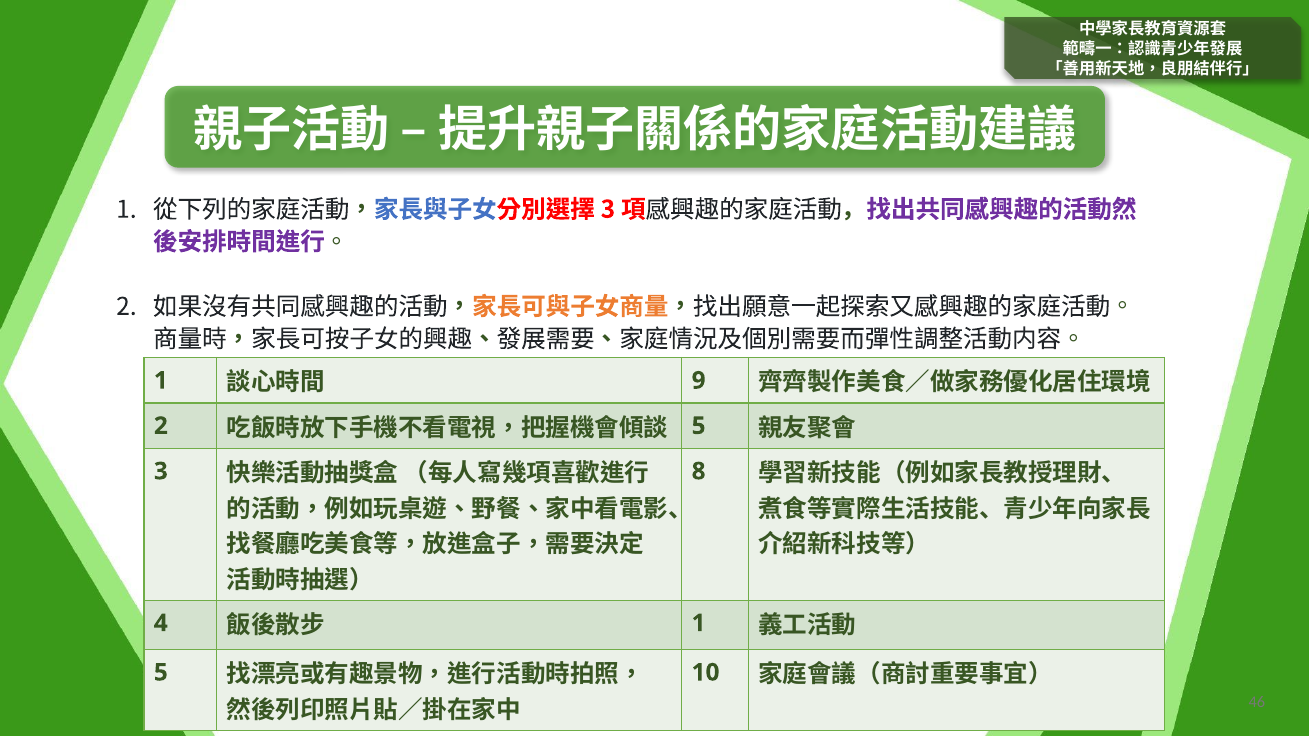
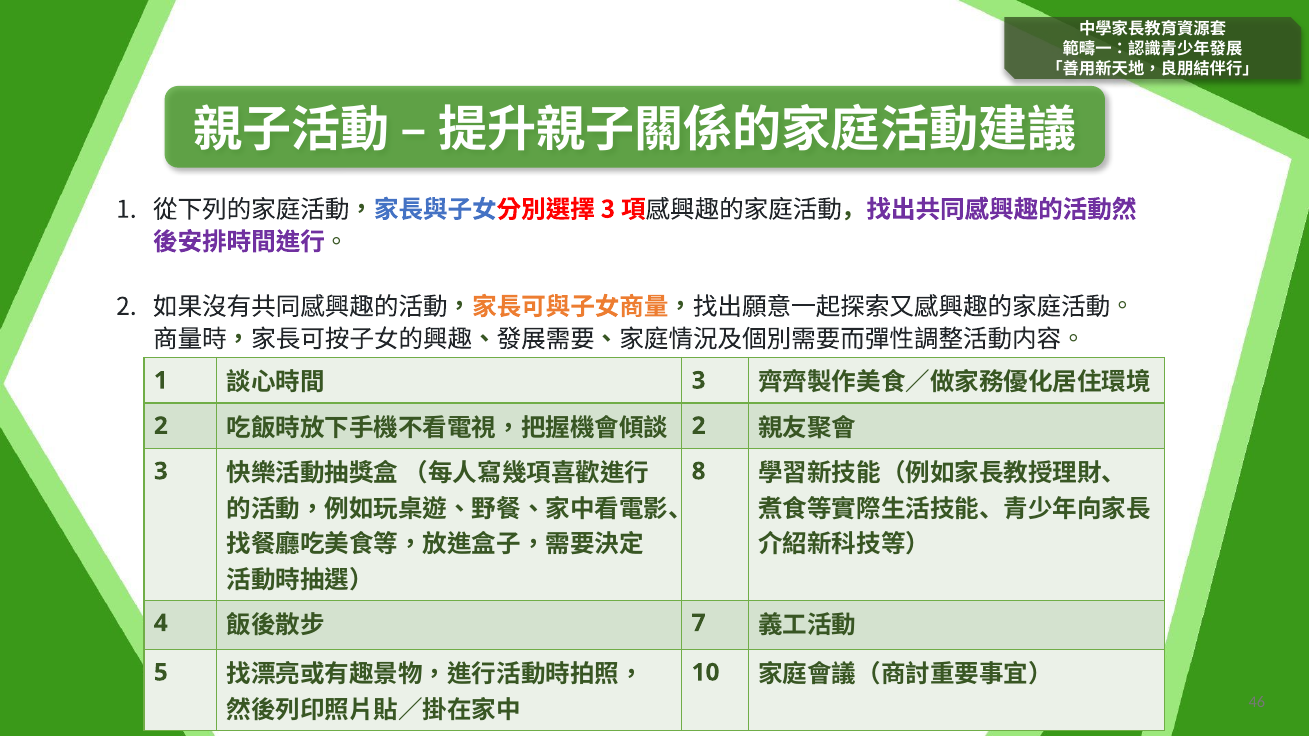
9: 9 -> 3 (699, 381)
5: 5 -> 2 (699, 426)
1: 1 -> 7 (699, 623)
